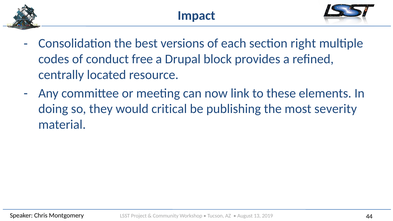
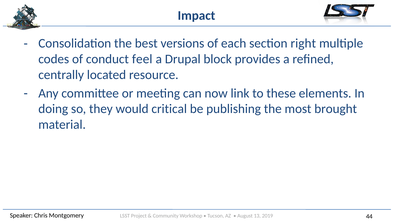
free: free -> feel (142, 59)
severity: severity -> brought (336, 109)
